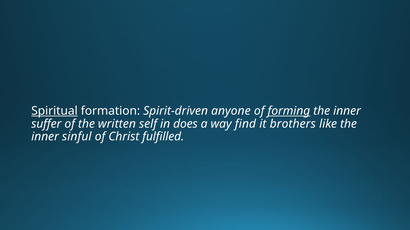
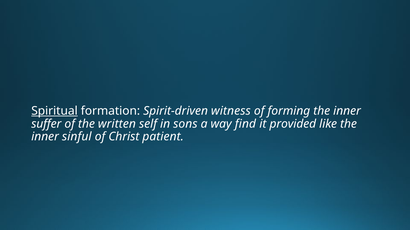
anyone: anyone -> witness (231, 111)
forming underline: present -> none (289, 111)
does: does -> sons (185, 124)
brothers: brothers -> provided (293, 124)
fulfilled: fulfilled -> patient (163, 137)
